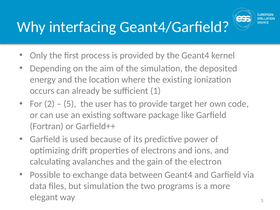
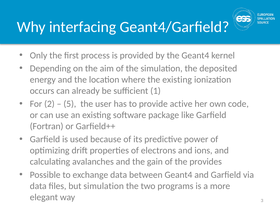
target: target -> active (181, 104)
electron: electron -> provides (206, 162)
